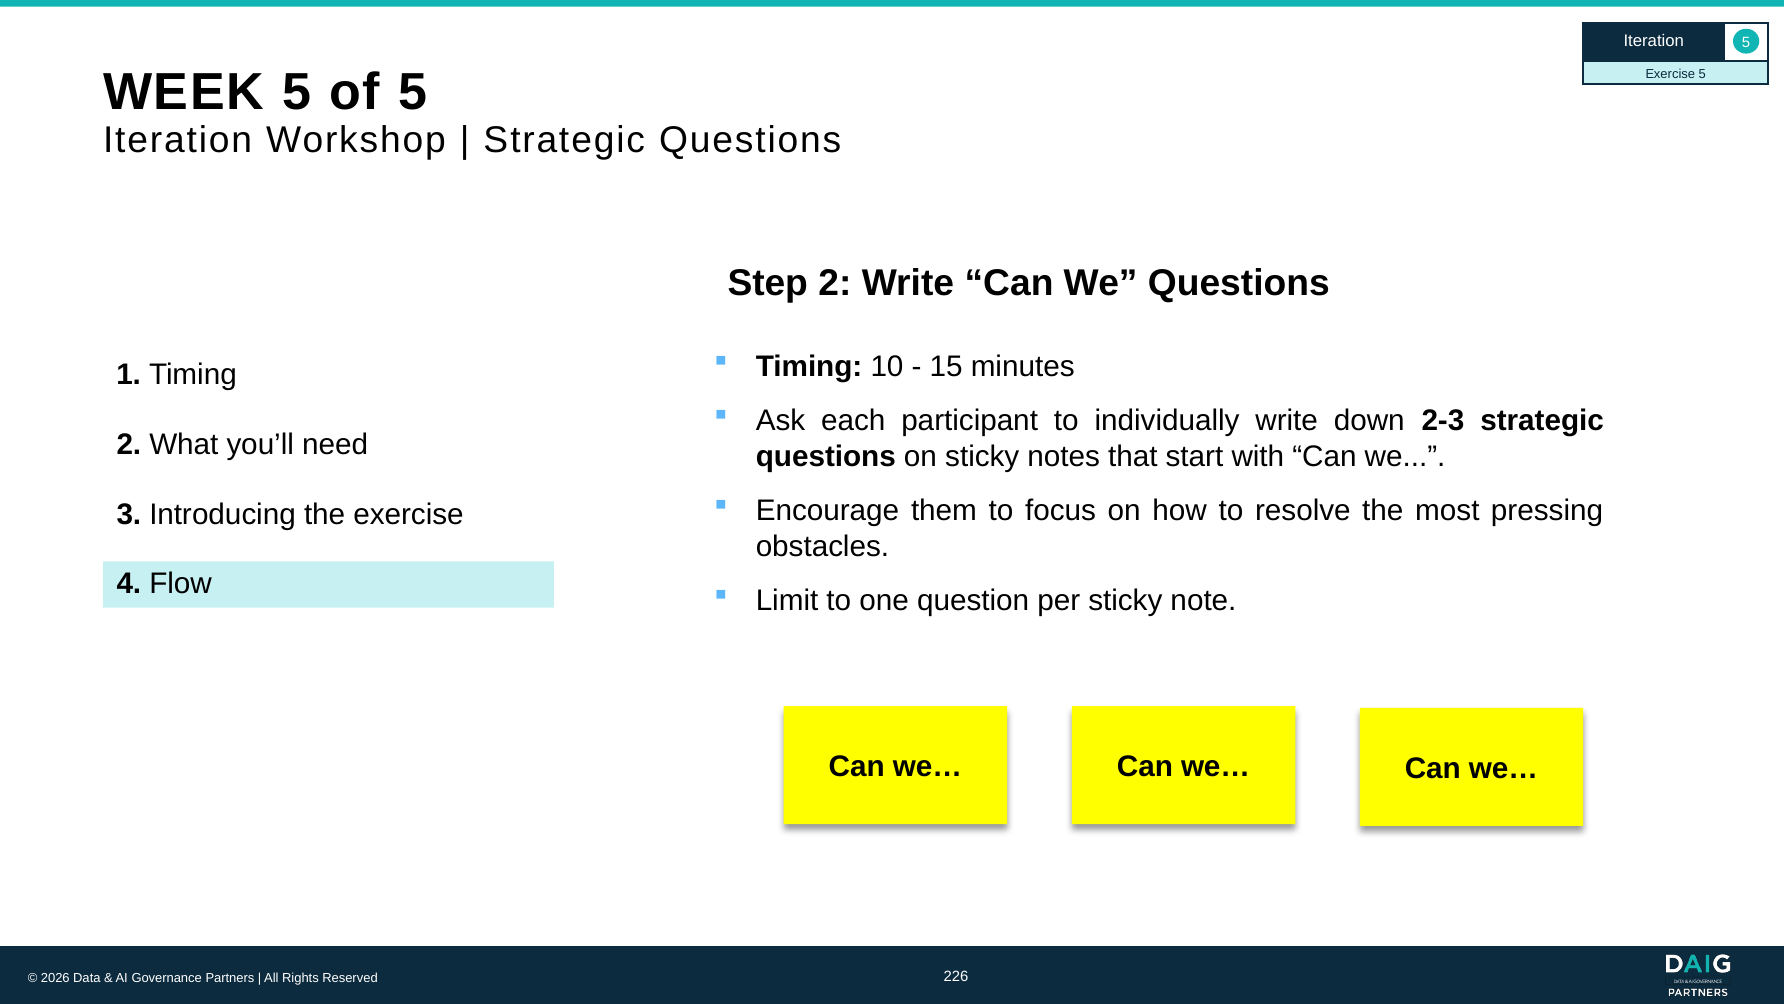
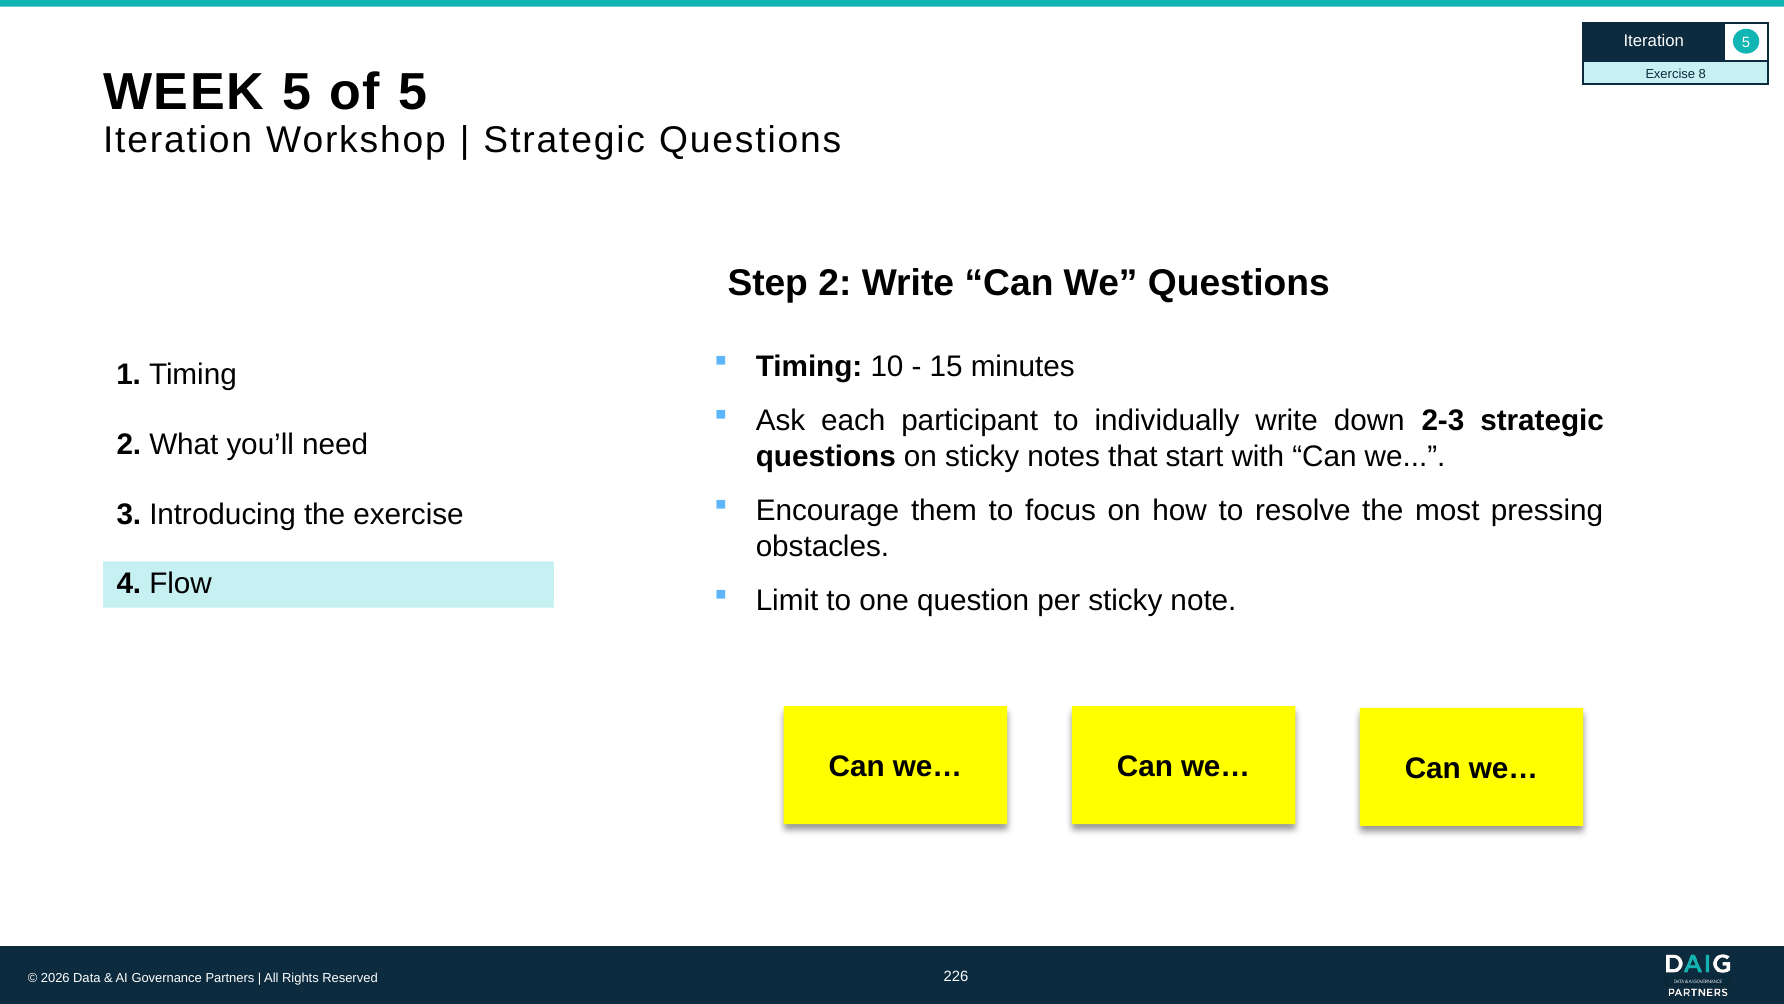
Exercise 5: 5 -> 8 (1702, 74)
